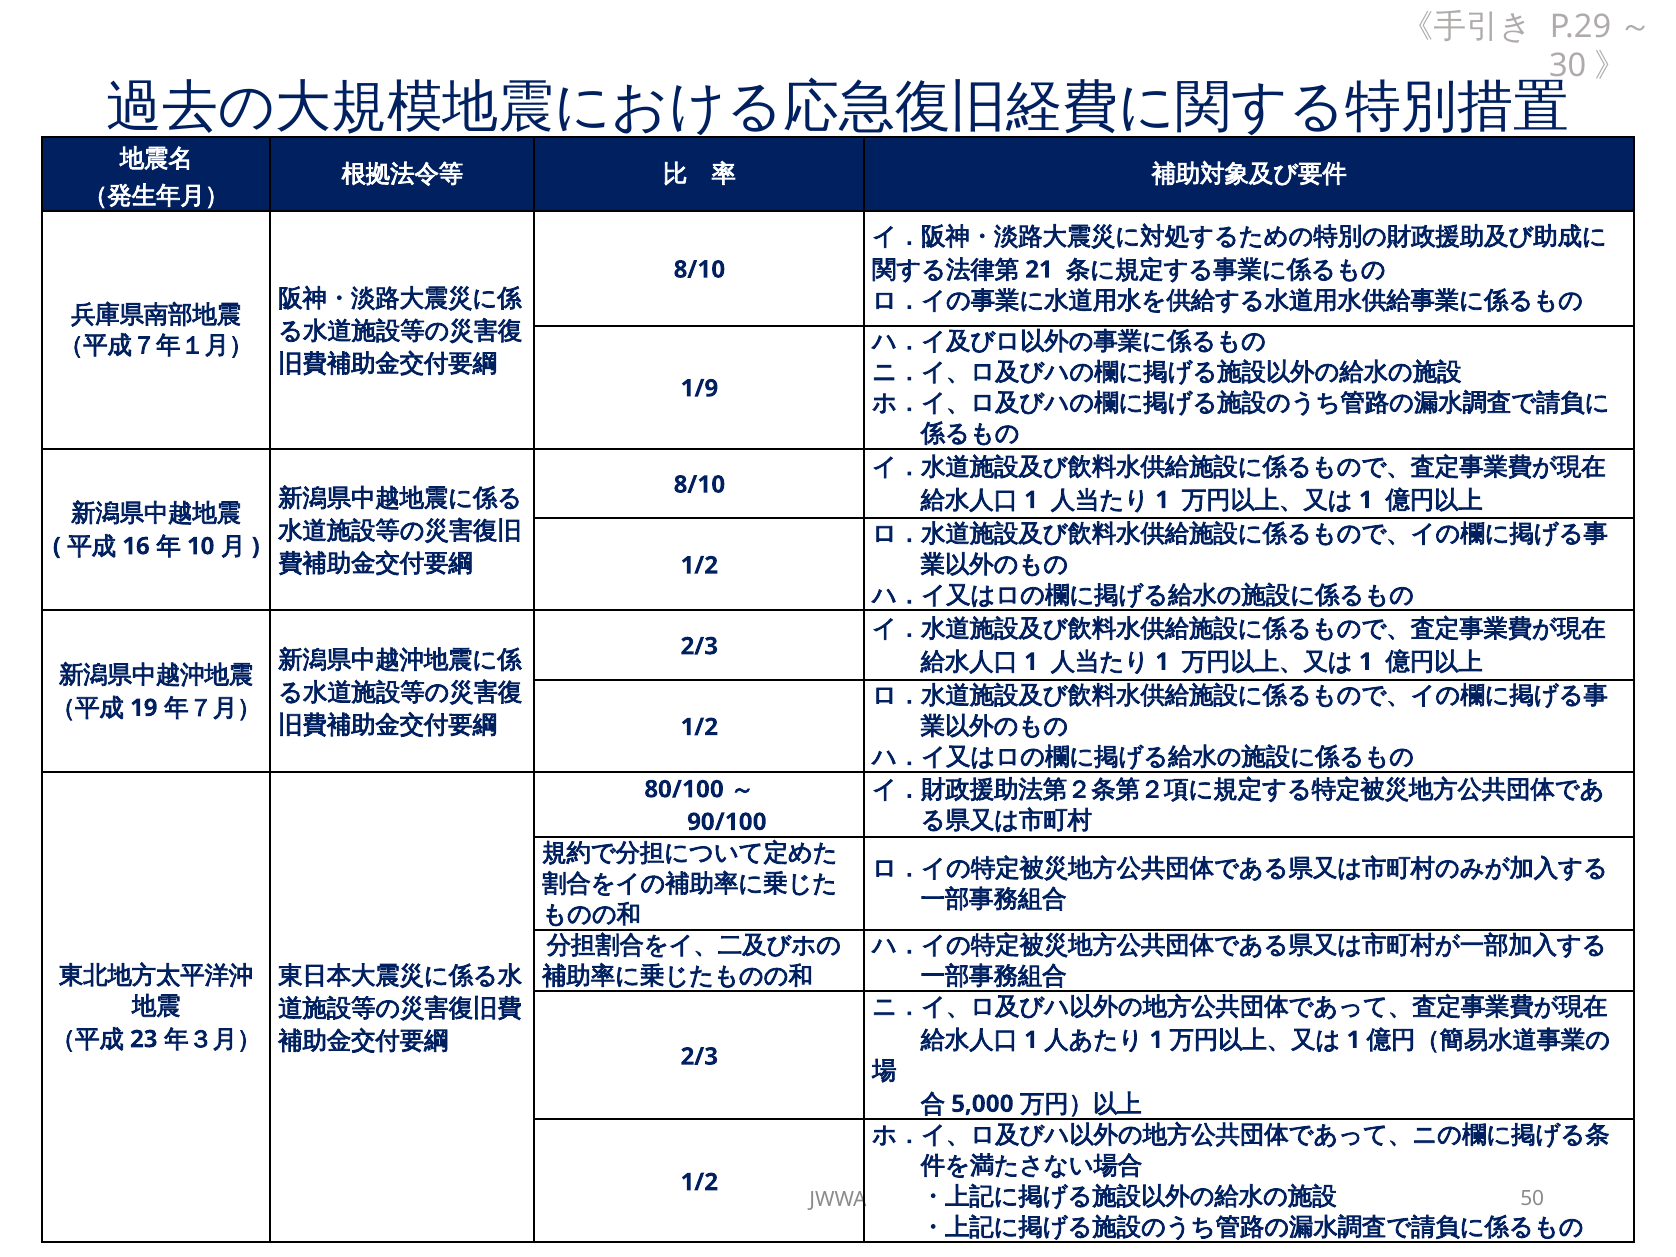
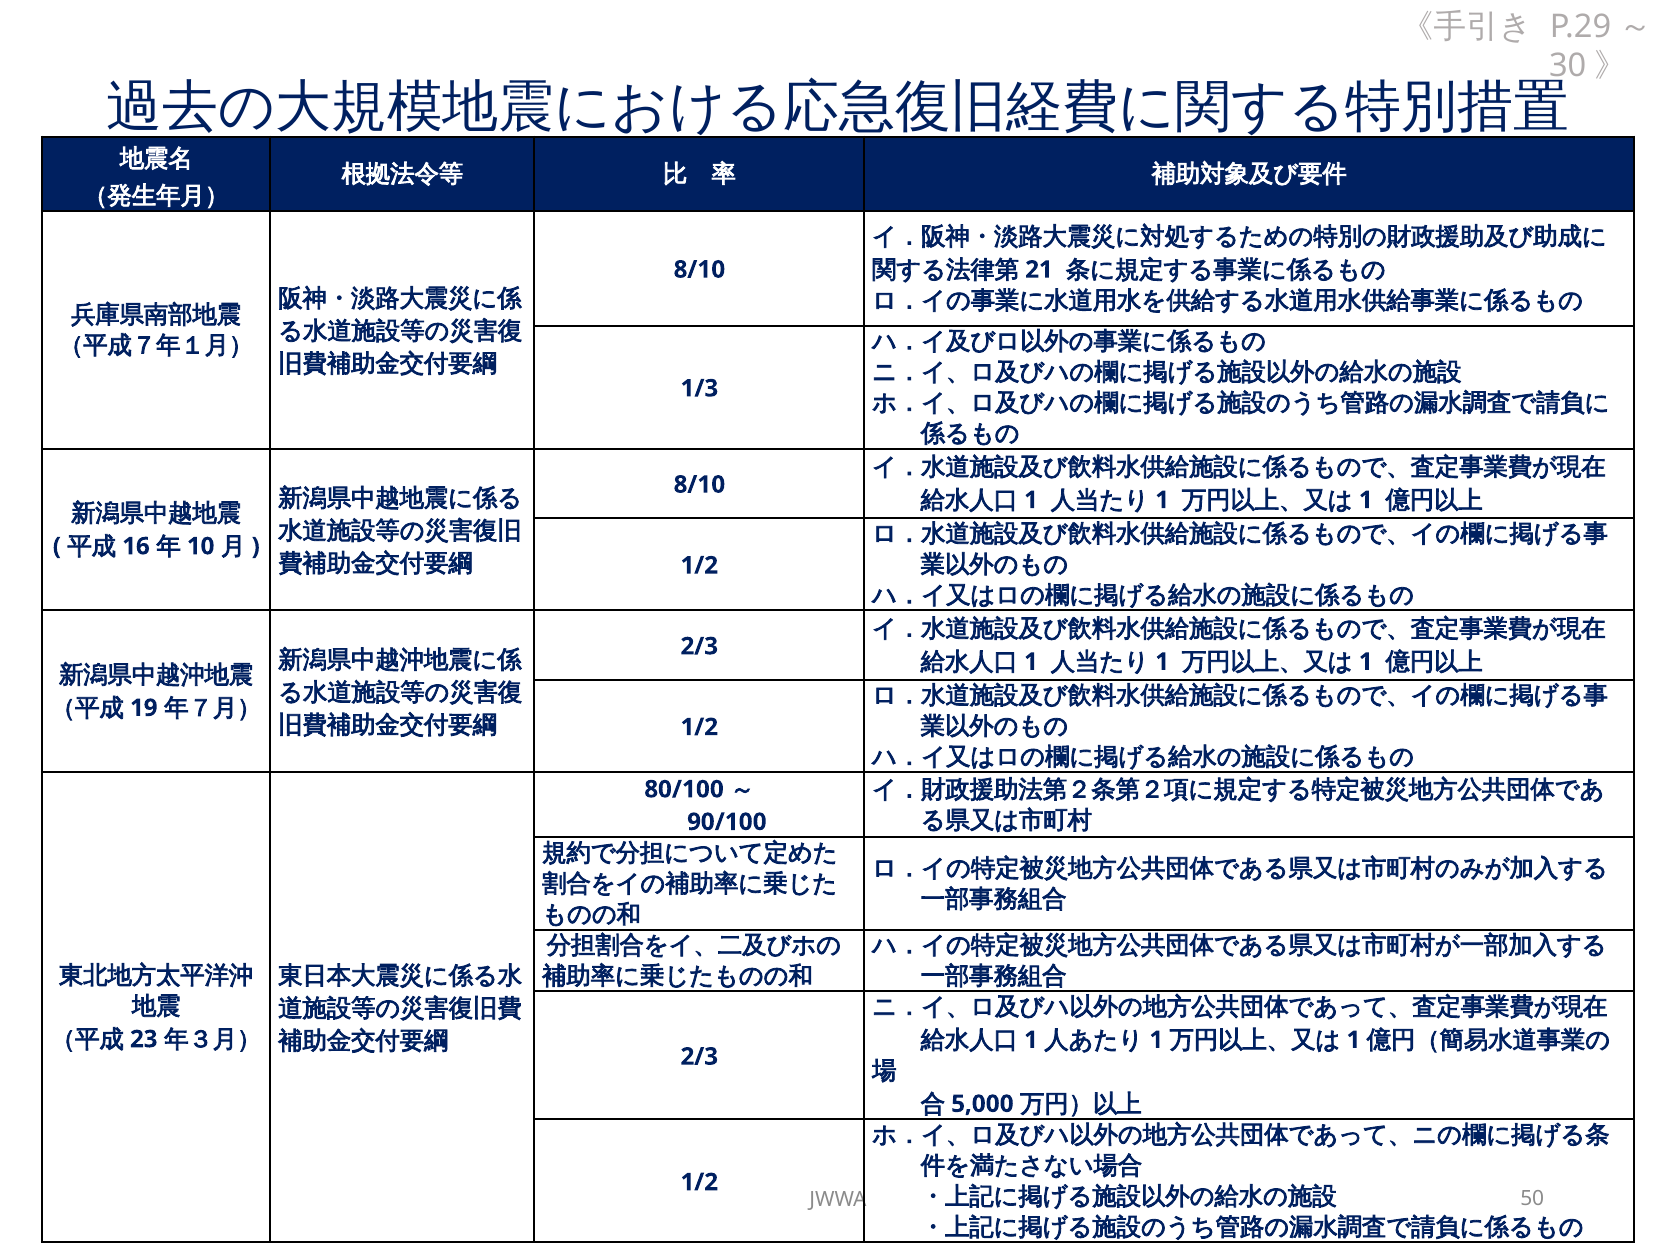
1/9: 1/9 -> 1/3 (699, 388)
